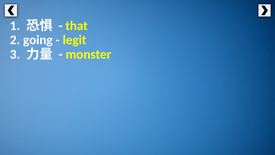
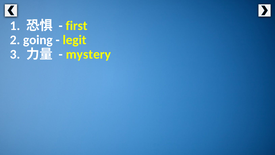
that: that -> first (77, 26)
monster: monster -> mystery (88, 54)
